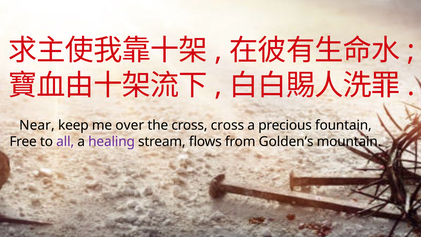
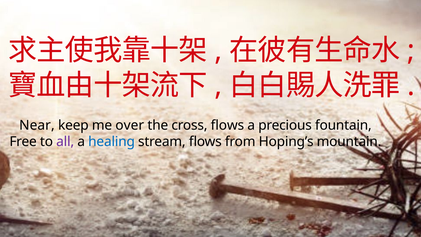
cross cross: cross -> flows (227, 125)
healing colour: purple -> blue (112, 142)
Golden’s: Golden’s -> Hoping’s (286, 142)
